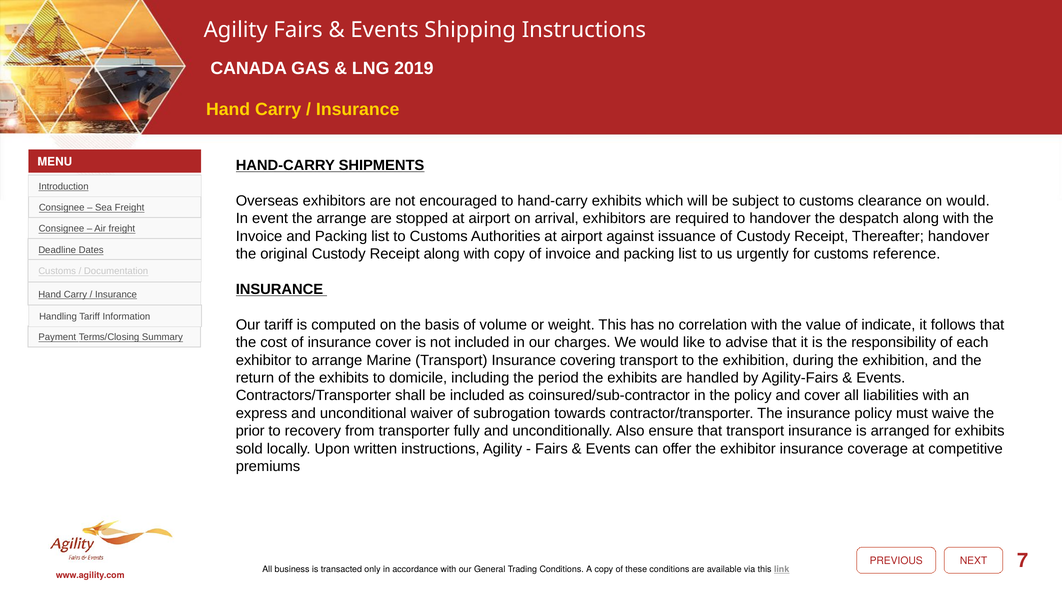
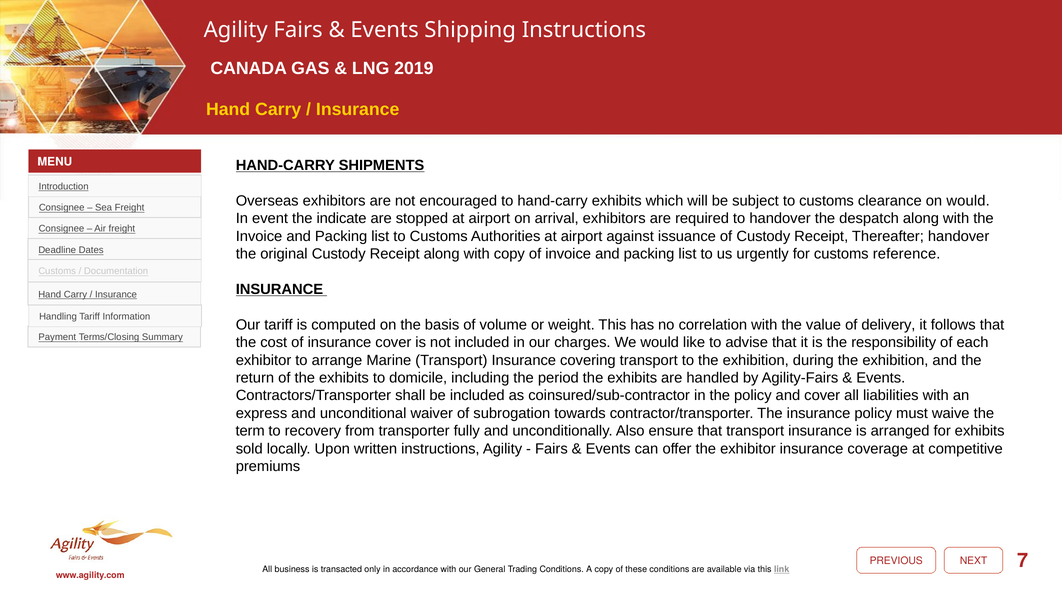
the arrange: arrange -> indicate (342, 219)
indicate: indicate -> delivery (888, 325)
prior: prior -> term (250, 431)
